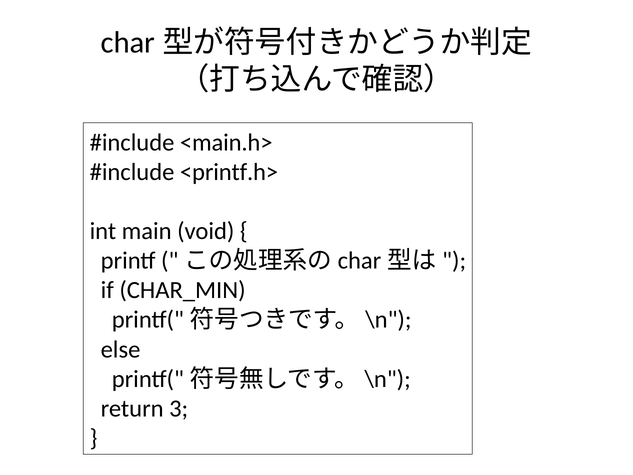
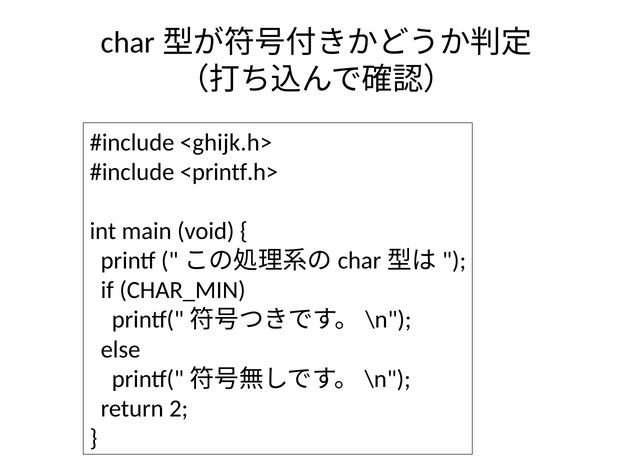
<main.h>: <main.h> -> <ghijk.h> (226, 142)
3: 3 -> 2 (179, 408)
